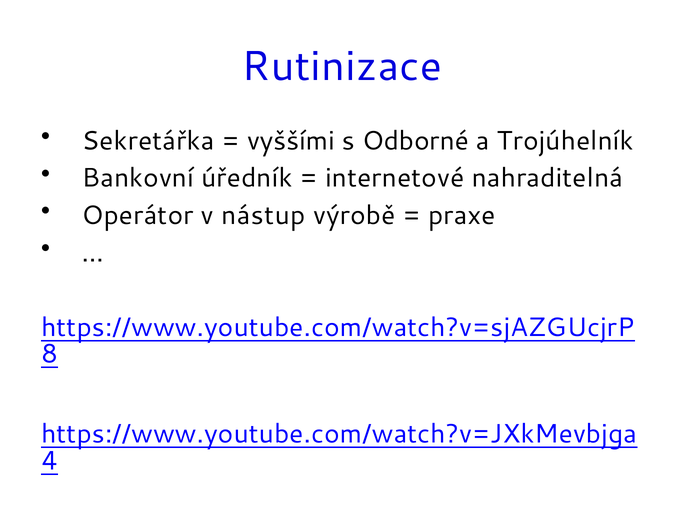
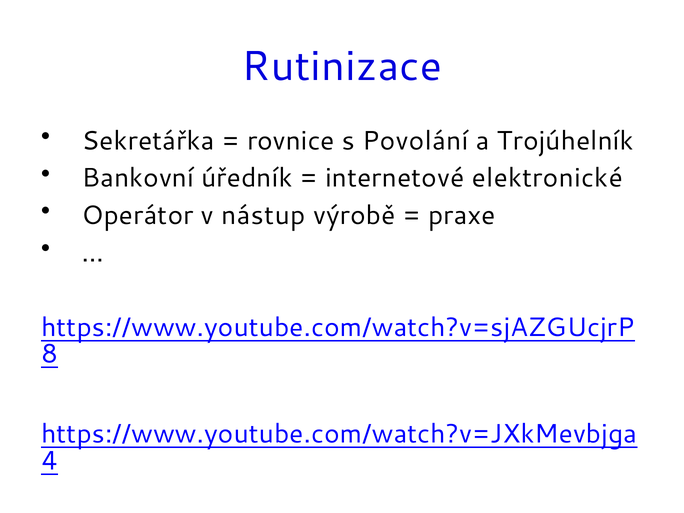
vyššími: vyššími -> rovnice (291, 141)
Odborné: Odborné -> Povolání (415, 141)
nahraditelná: nahraditelná -> elektronické (547, 178)
